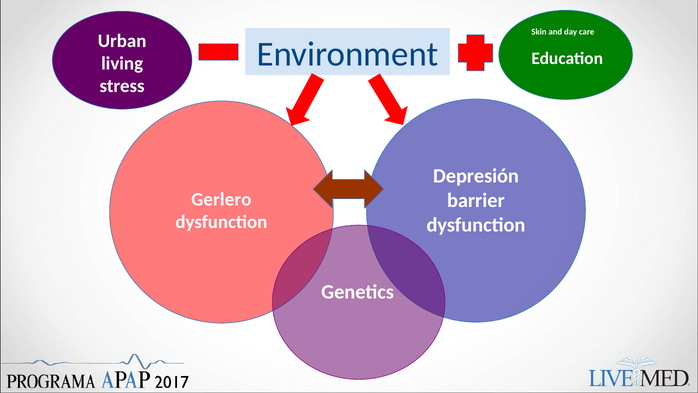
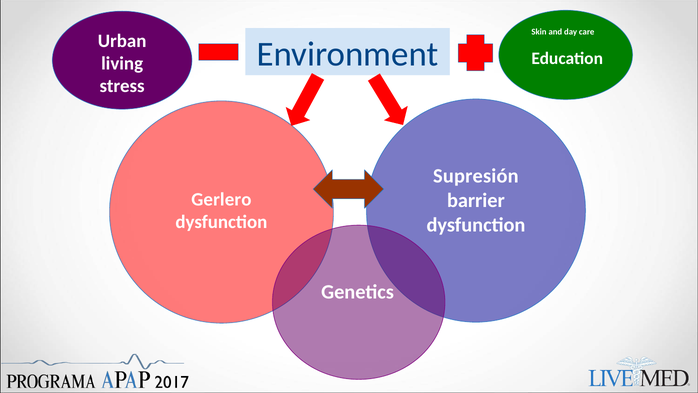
Depresión: Depresión -> Supresión (476, 176)
